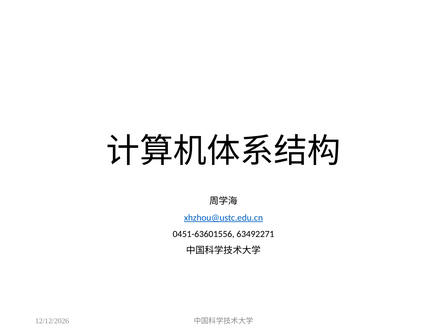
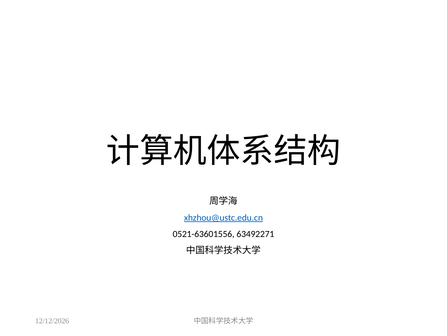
0451-63601556: 0451-63601556 -> 0521-63601556 (204, 233)
